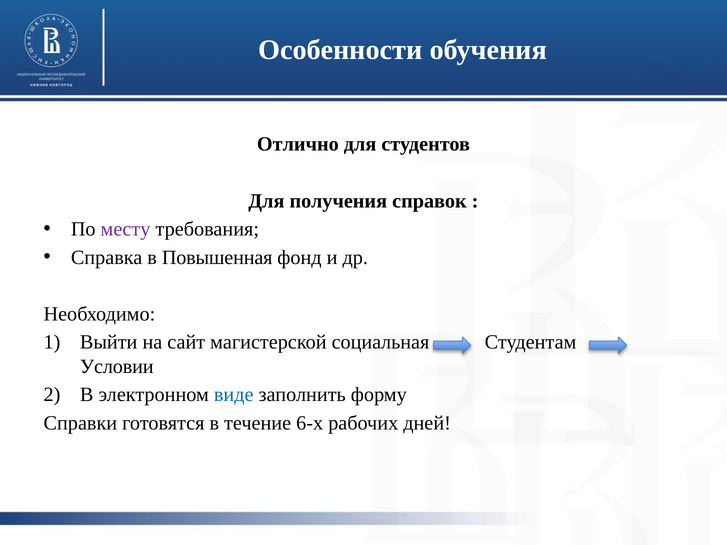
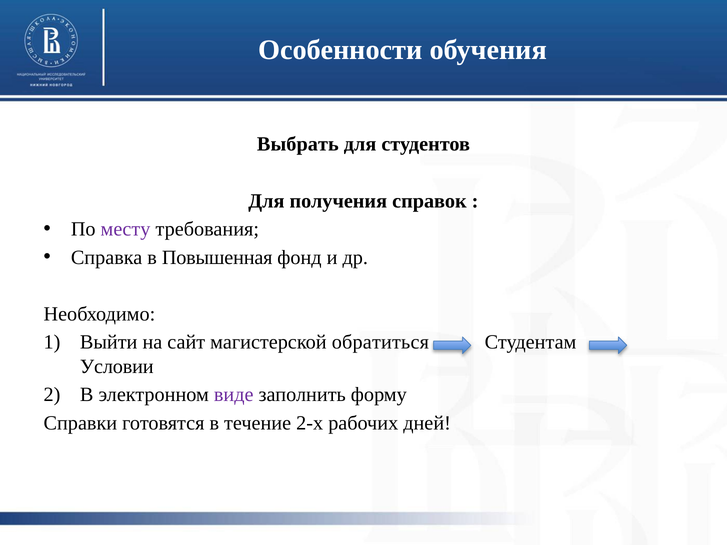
Отлично: Отлично -> Выбрать (298, 144)
социальная: социальная -> обратиться (380, 342)
виде colour: blue -> purple (234, 395)
6-х: 6-х -> 2-х (310, 423)
